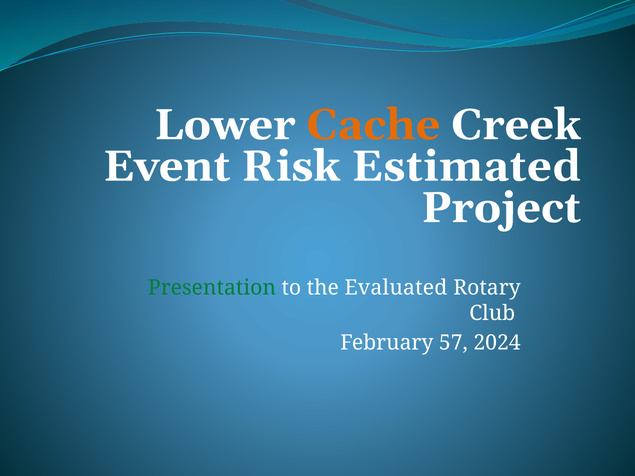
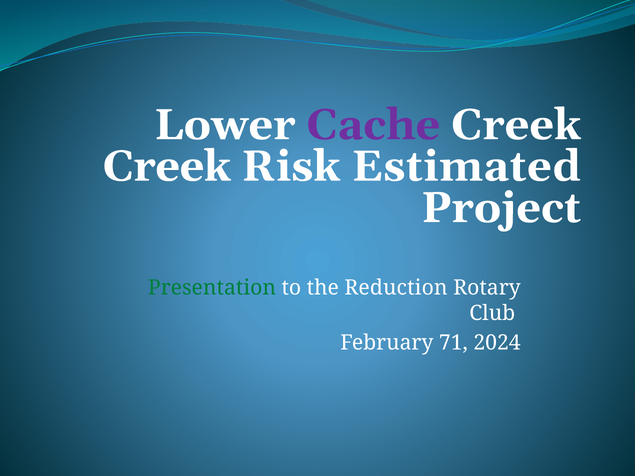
Cache colour: orange -> purple (373, 125)
Event: Event -> Creek (167, 166)
Evaluated: Evaluated -> Reduction (396, 288)
57: 57 -> 71 (453, 343)
